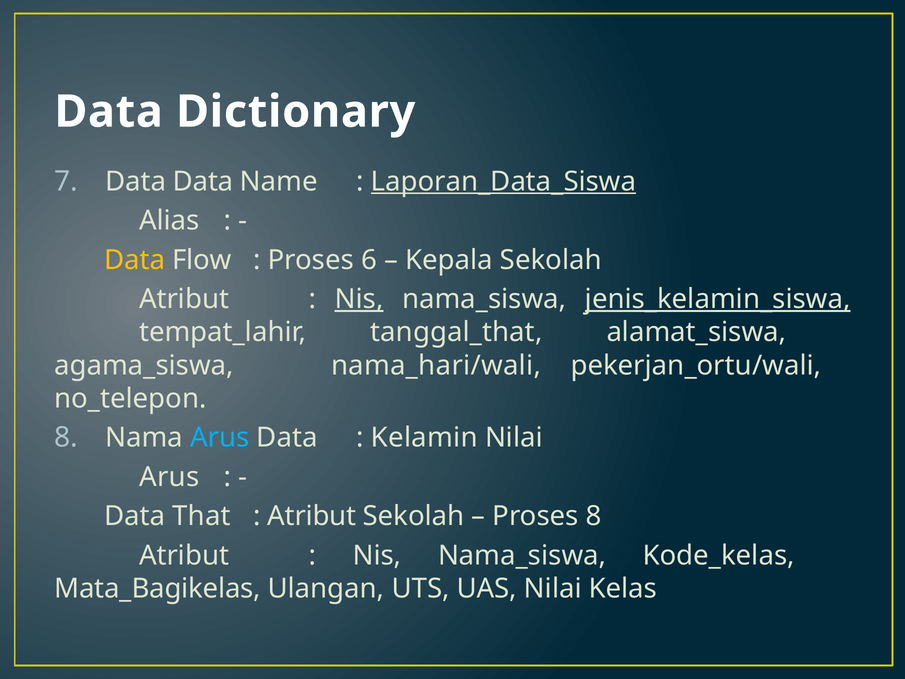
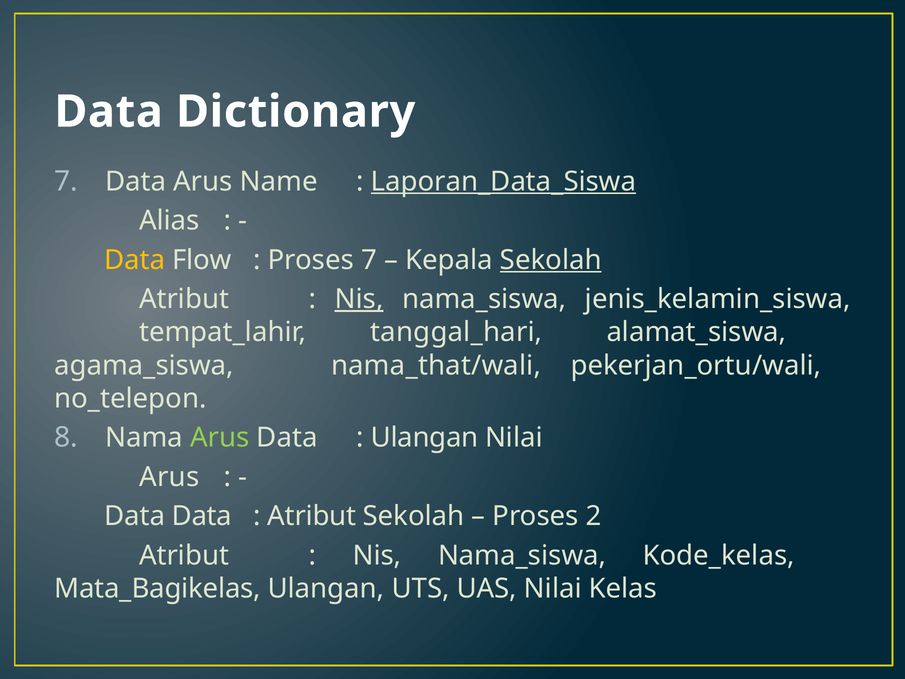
Data Data: Data -> Arus (203, 181)
Proses 6: 6 -> 7 (369, 260)
Sekolah underline: none -> present (551, 260)
jenis_kelamin_siswa underline: present -> none (718, 299)
tanggal_that: tanggal_that -> tanggal_hari (456, 332)
nama_hari/wali: nama_hari/wali -> nama_that/wali (436, 365)
Arus colour: light blue -> light green (220, 438)
Kelamin: Kelamin -> Ulangan (425, 438)
Data That: That -> Data (202, 516)
Proses 8: 8 -> 2 (594, 516)
